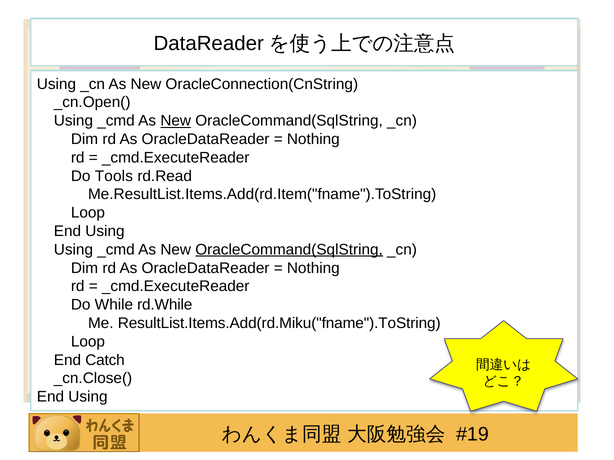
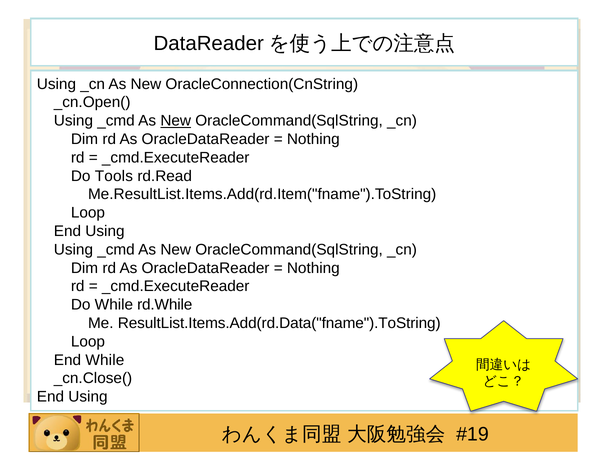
OracleCommand(SqlString underline: present -> none (289, 250)
ResultList.Items.Add(rd.Miku("fname").ToString: ResultList.Items.Add(rd.Miku("fname").ToString -> ResultList.Items.Add(rd.Data("fname").ToString (279, 323)
End Catch: Catch -> While (105, 360)
